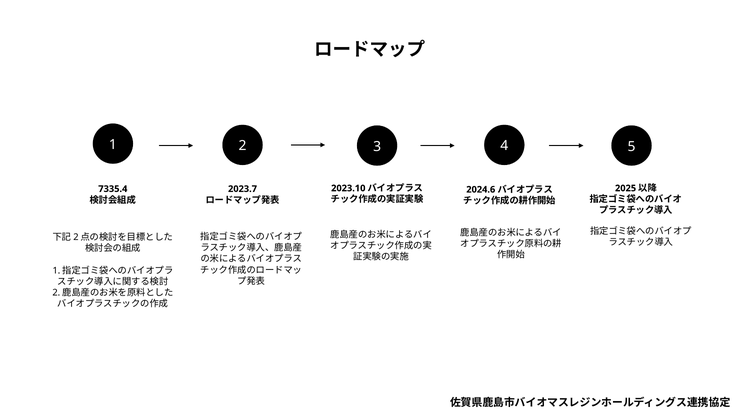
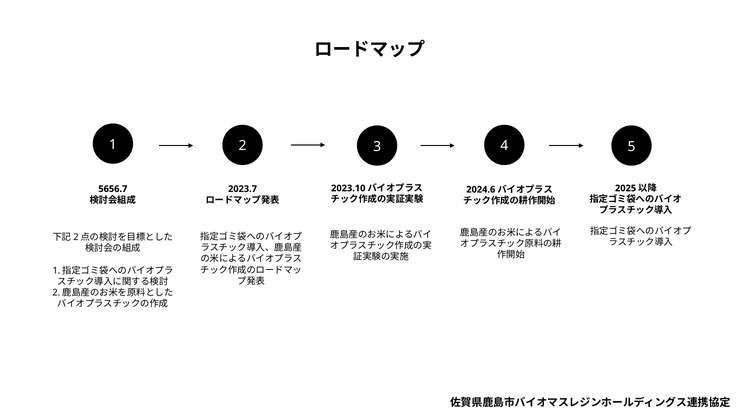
7335.4: 7335.4 -> 5656.7 (113, 189)
